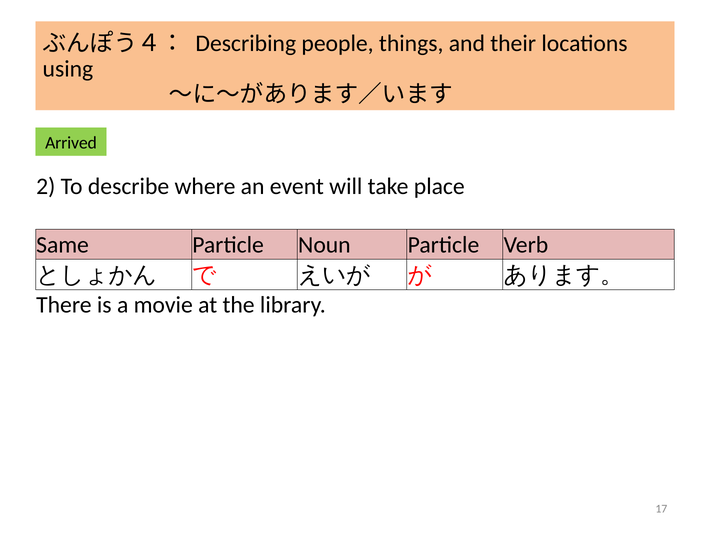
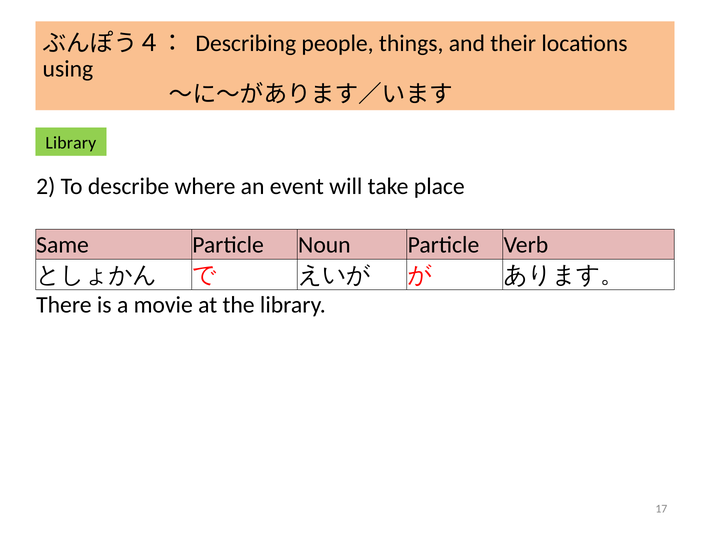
Arrived: Arrived -> Library (71, 143)
